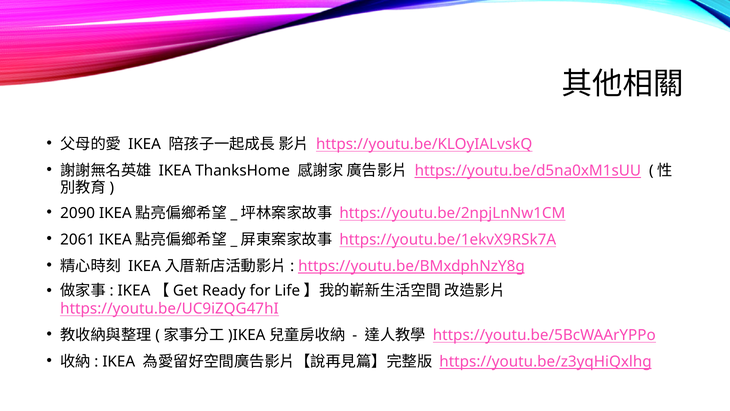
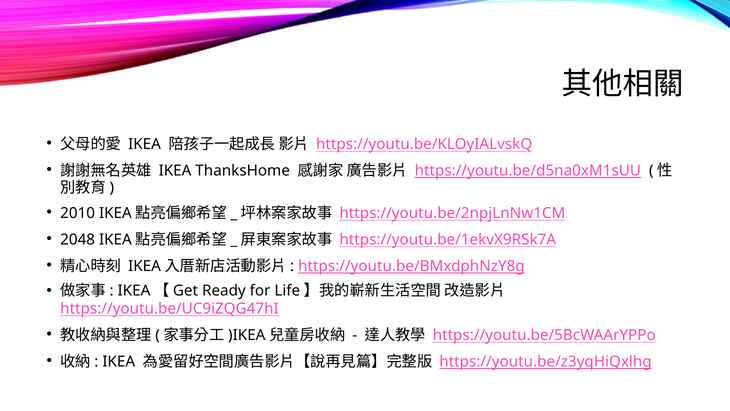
2090: 2090 -> 2010 (78, 213)
2061: 2061 -> 2048 (78, 240)
